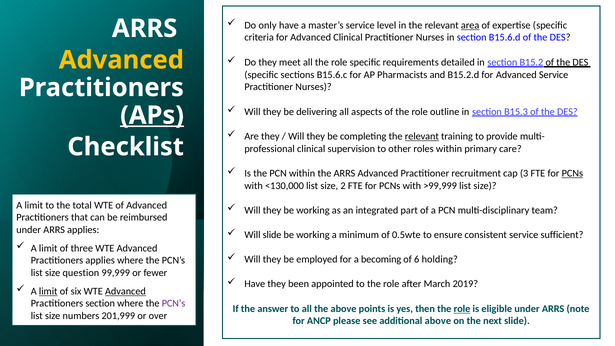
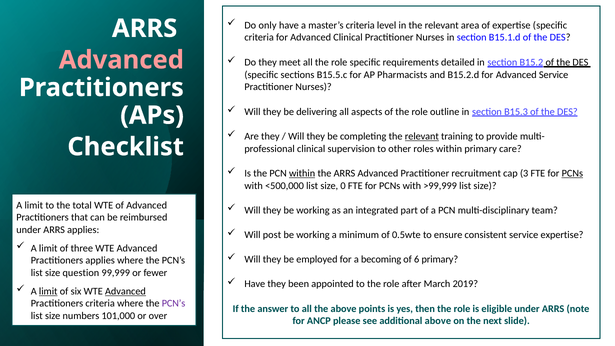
master’s service: service -> criteria (360, 25)
area underline: present -> none (470, 25)
B15.6.d: B15.6.d -> B15.1.d (505, 37)
Advanced colour: yellow -> pink (121, 60)
B15.6.c: B15.6.c -> B15.5.c (332, 75)
APs underline: present -> none (152, 115)
within underline: none -> present (302, 173)
<130,000: <130,000 -> <500,000 (284, 186)
2: 2 -> 0 (343, 186)
Will slide: slide -> post (272, 235)
service sufficient: sufficient -> expertise (562, 235)
6 holding: holding -> primary (440, 259)
Practitioners section: section -> criteria (100, 303)
role underline: present -> none (462, 309)
201,999: 201,999 -> 101,000 (118, 316)
